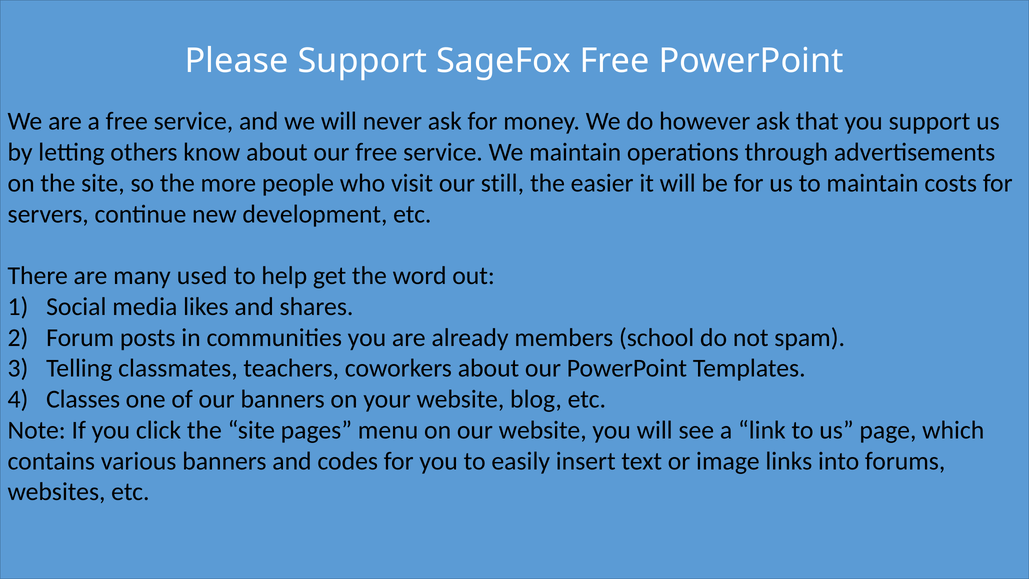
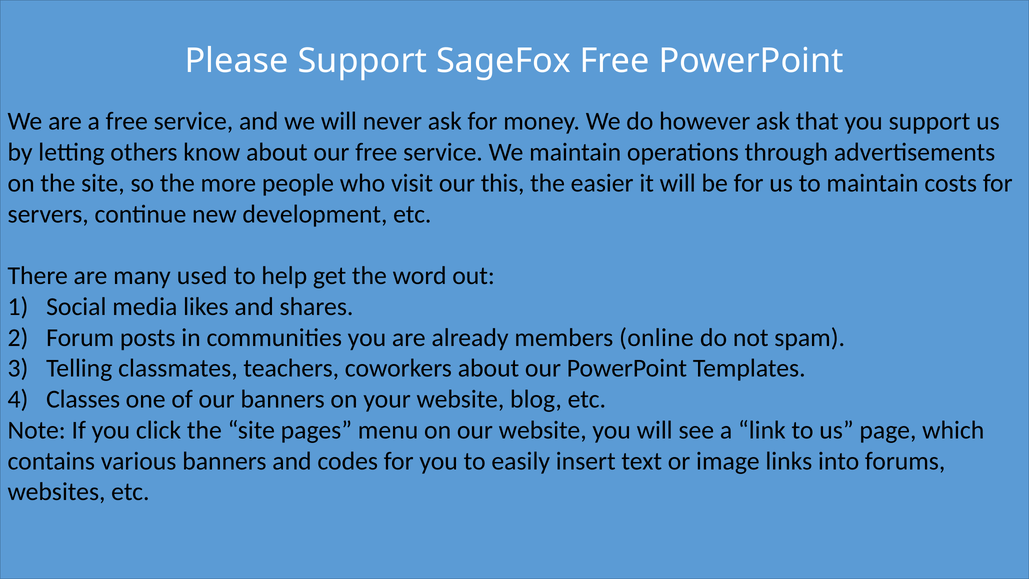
still: still -> this (503, 183)
school: school -> online (656, 337)
